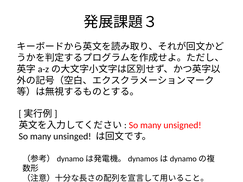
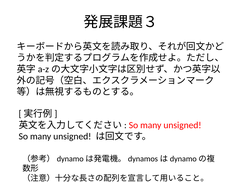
unsinged: unsinged -> unsigned (72, 137)
